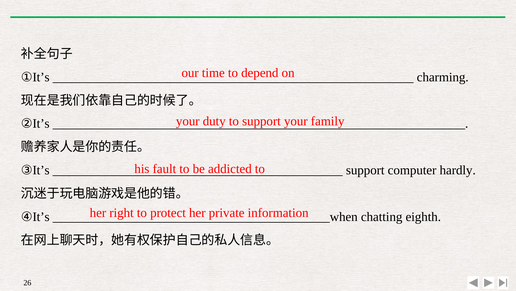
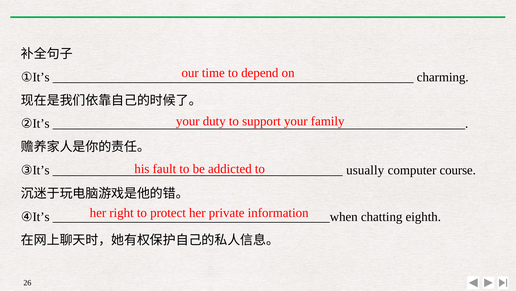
support: support -> usually (365, 170)
hardly: hardly -> course (458, 170)
